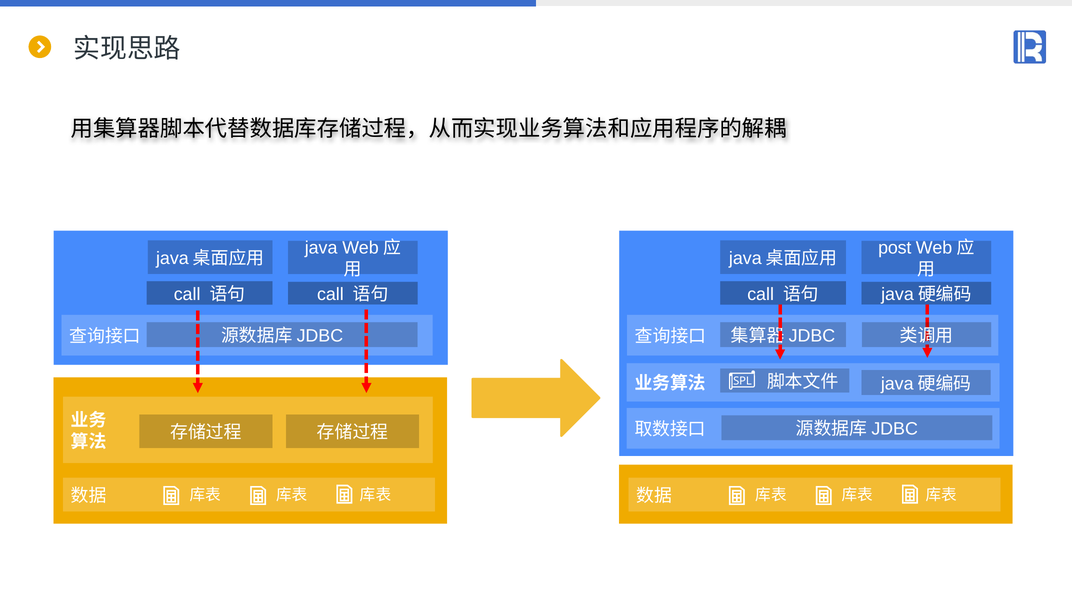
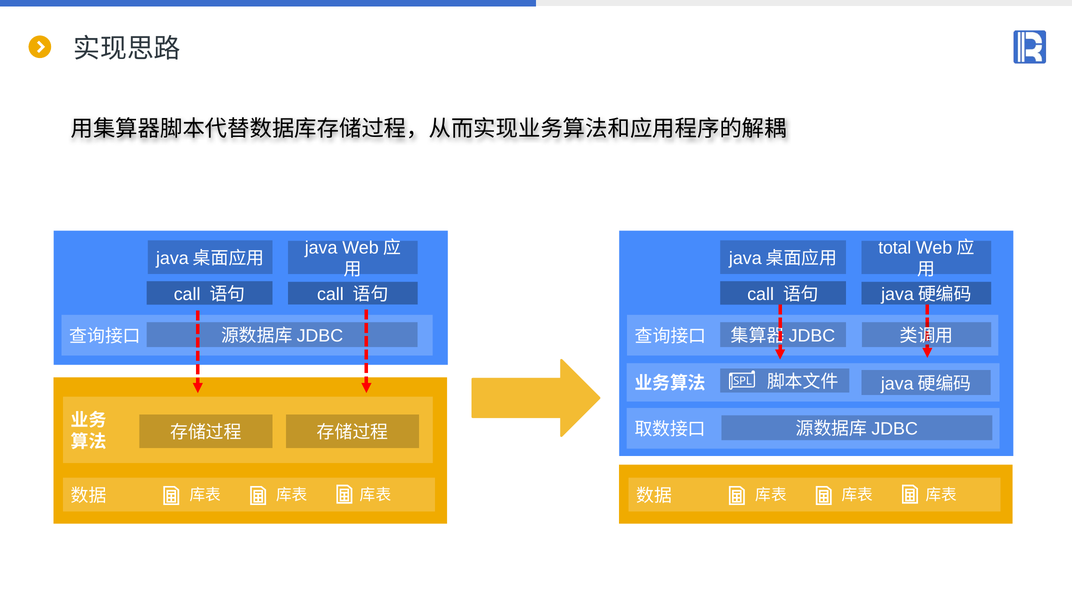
post: post -> total (895, 248)
